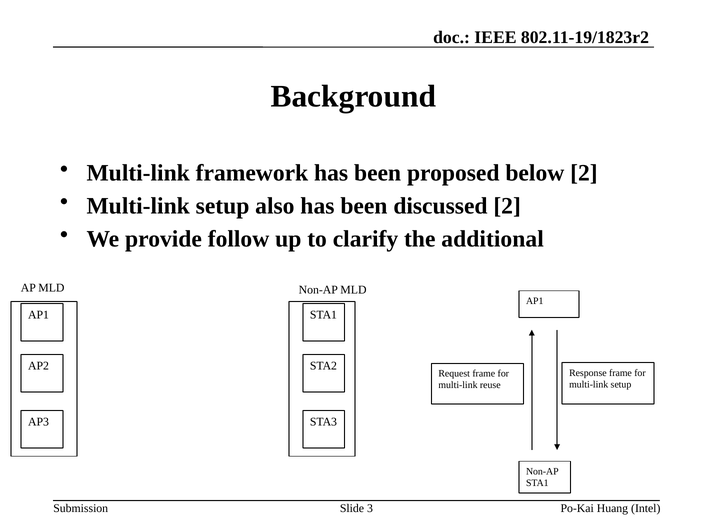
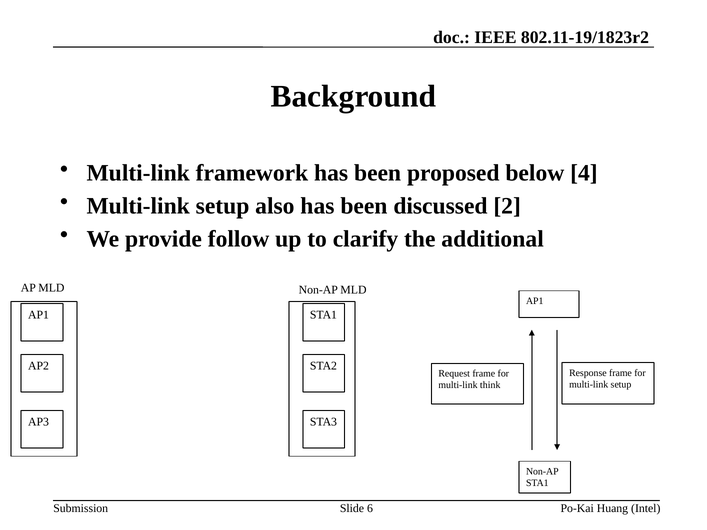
below 2: 2 -> 4 (584, 173)
reuse: reuse -> think (490, 385)
3: 3 -> 6 (370, 509)
